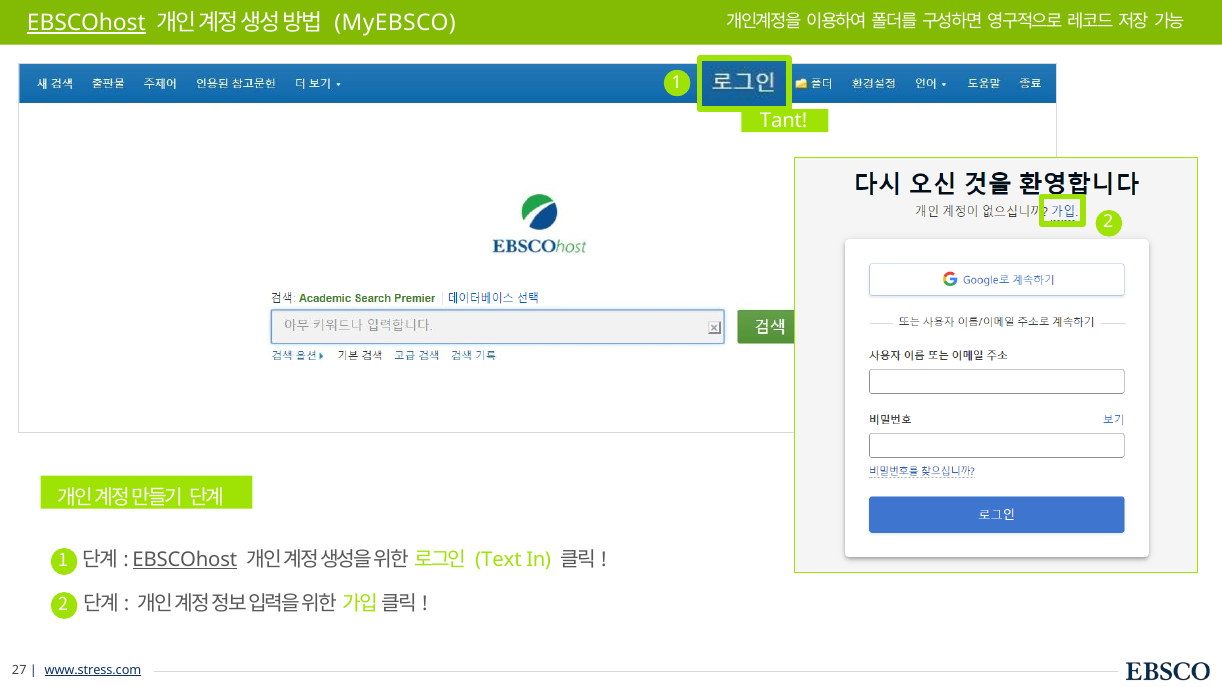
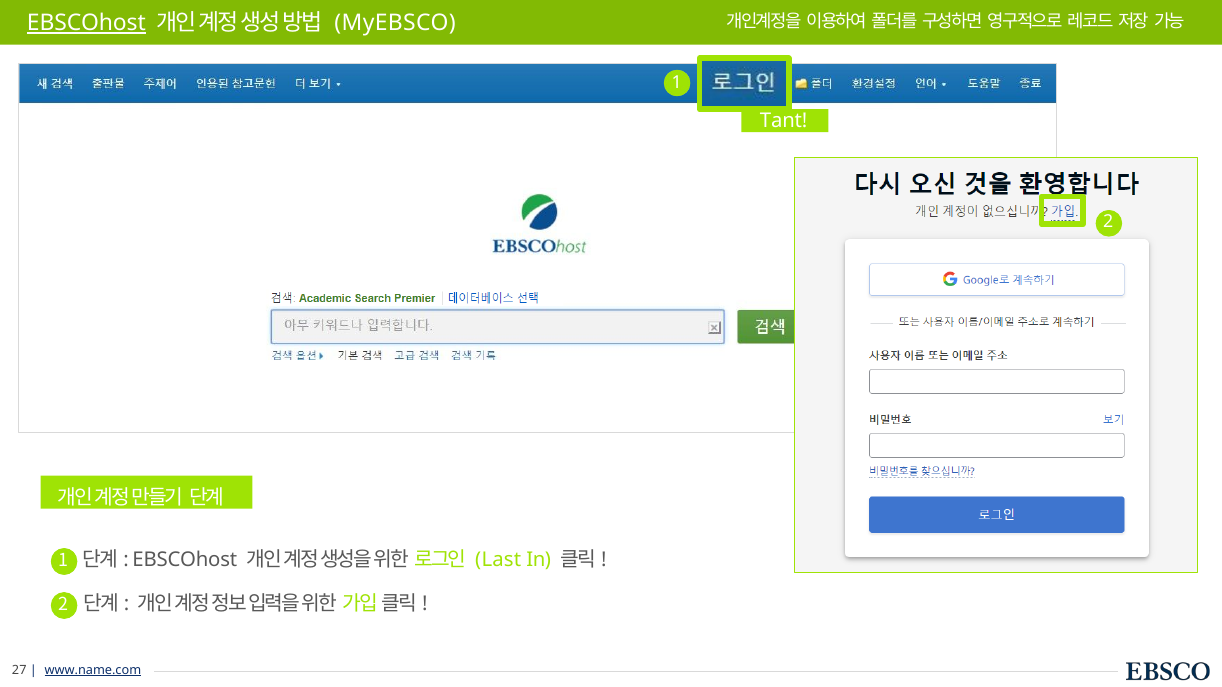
EBSCOhost underline: present -> none (185, 560)
Text: Text -> Last (498, 560)
www.stress.com: www.stress.com -> www.name.com (93, 670)
